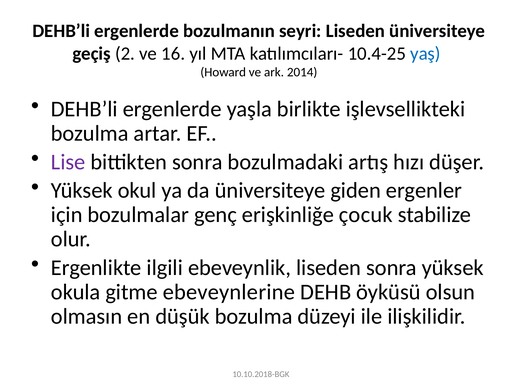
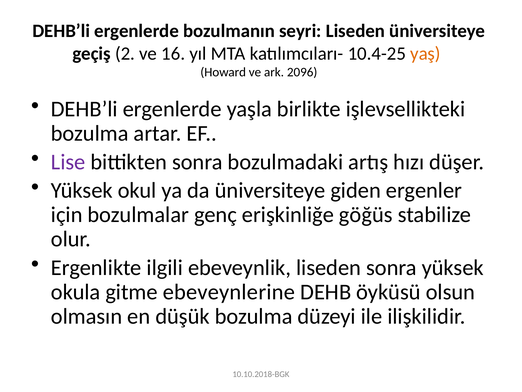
yaş colour: blue -> orange (425, 54)
2014: 2014 -> 2096 (302, 72)
çocuk: çocuk -> göğüs (366, 215)
